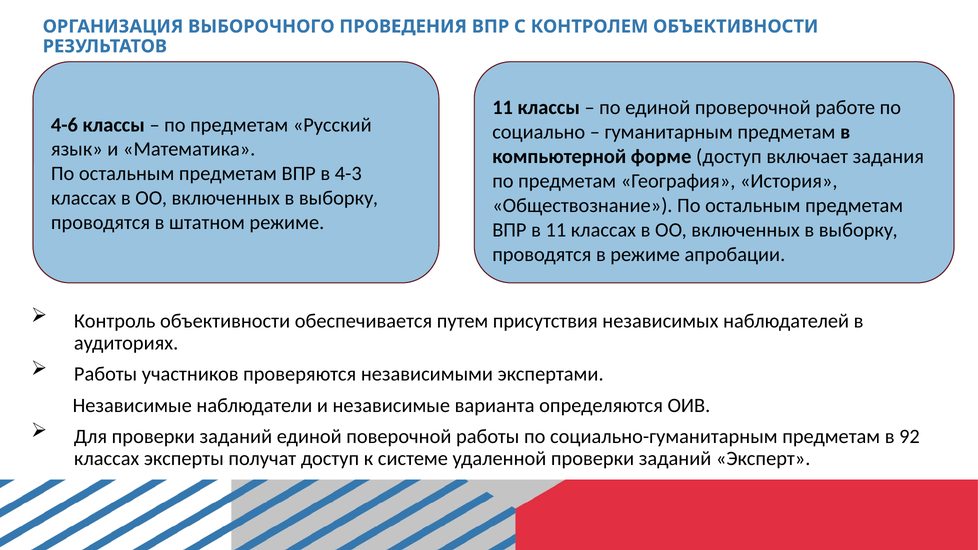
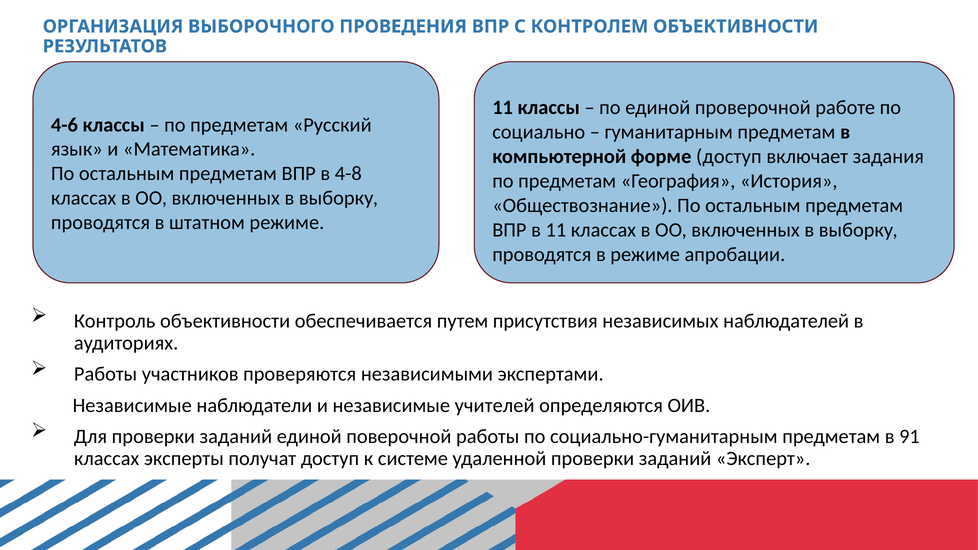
4-3: 4-3 -> 4-8 (348, 174)
варианта: варианта -> учителей (495, 405)
92: 92 -> 91 (910, 437)
